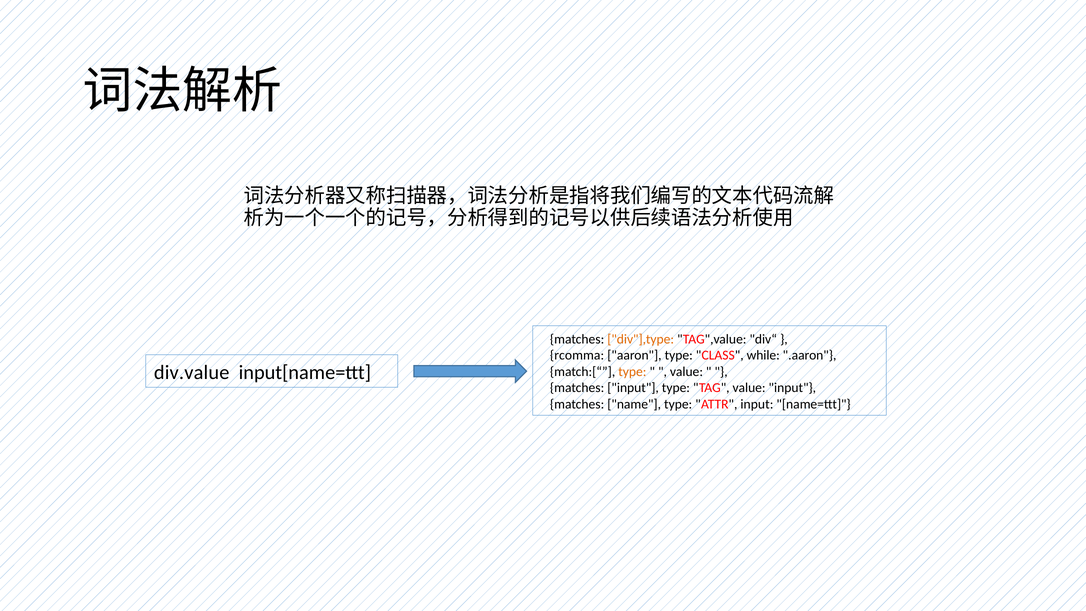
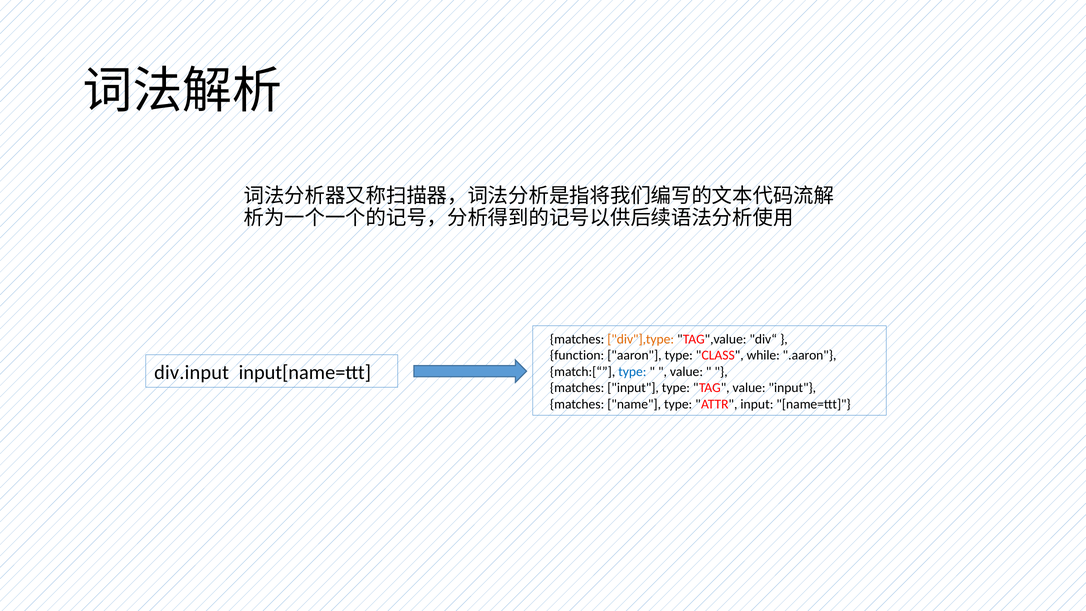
rcomma: rcomma -> function (577, 355)
div.value: div.value -> div.input (192, 372)
type colour: orange -> blue (632, 372)
